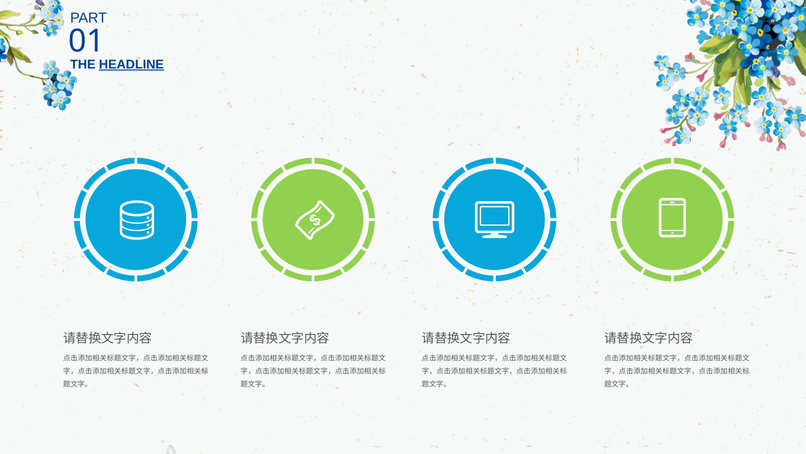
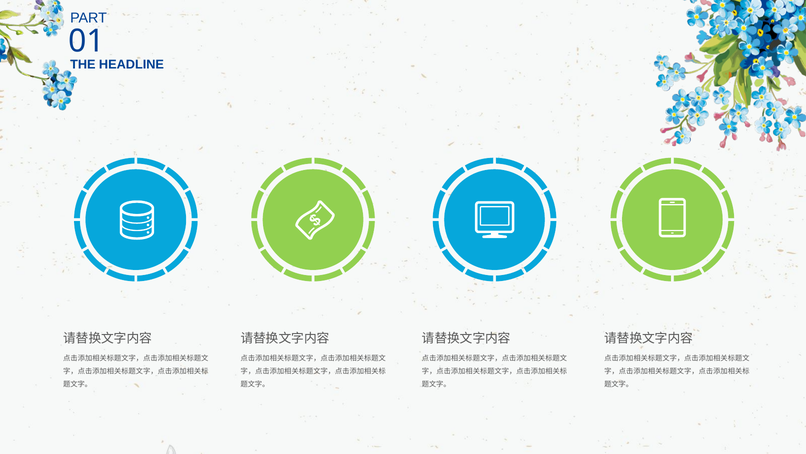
HEADLINE underline: present -> none (131, 64)
